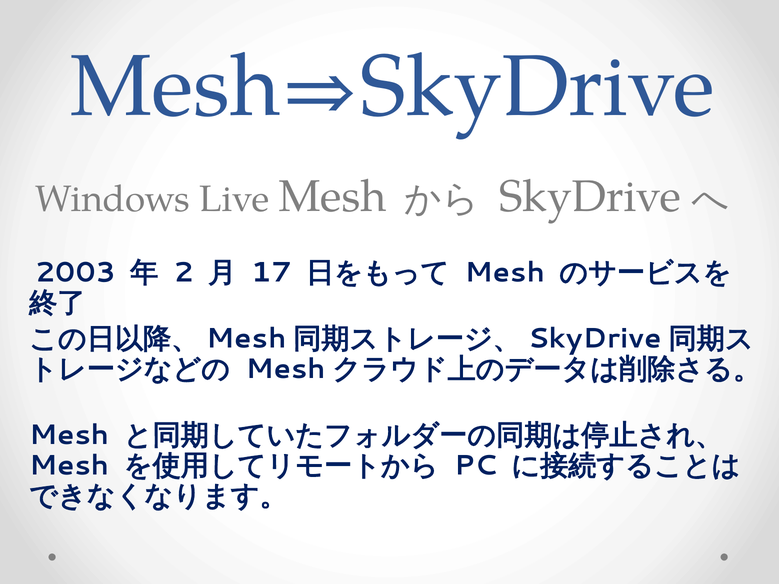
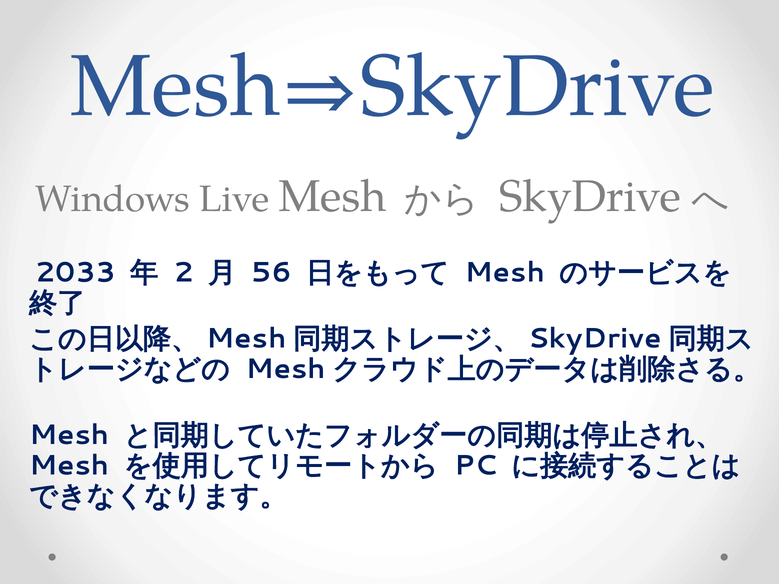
2003: 2003 -> 2033 (76, 273)
17: 17 -> 56 (272, 273)
